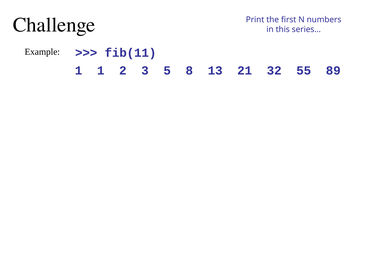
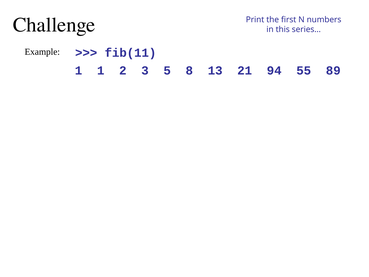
32: 32 -> 94 (274, 71)
